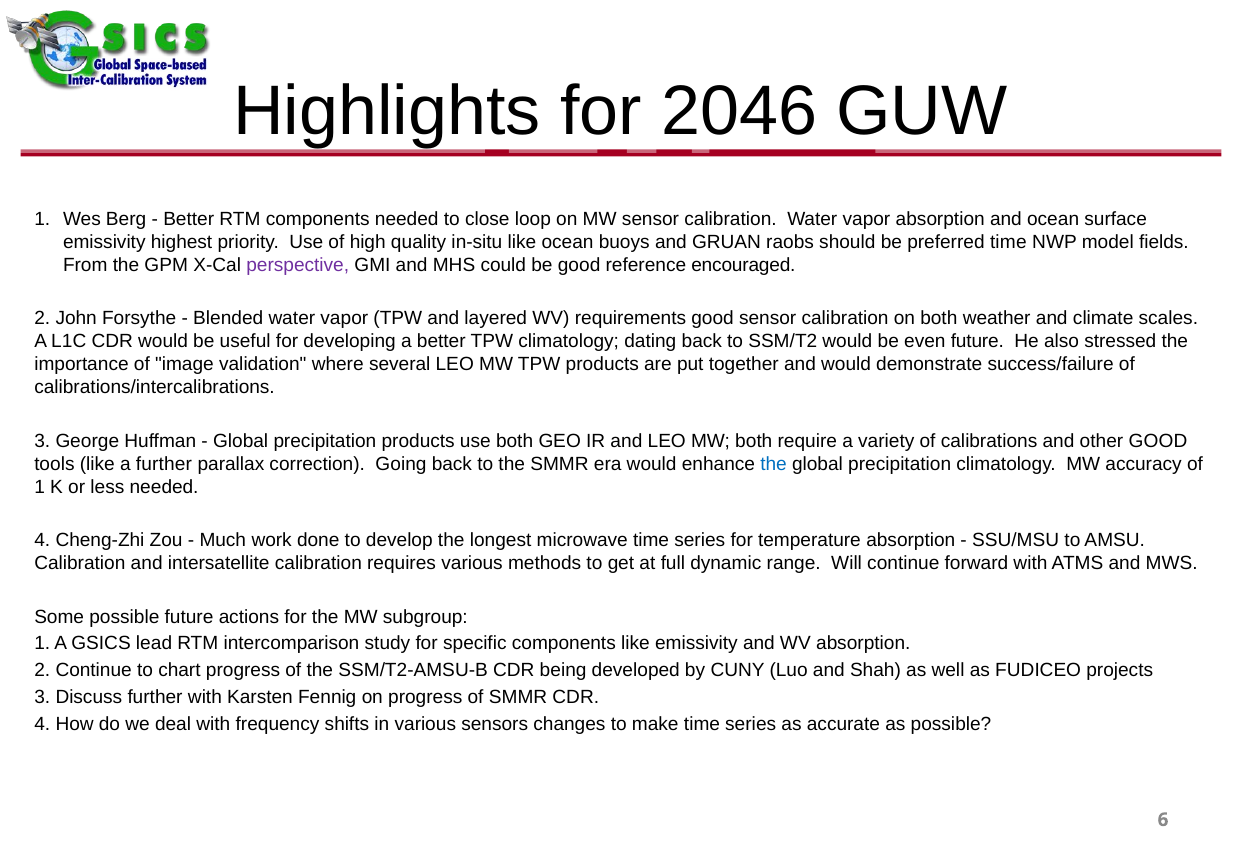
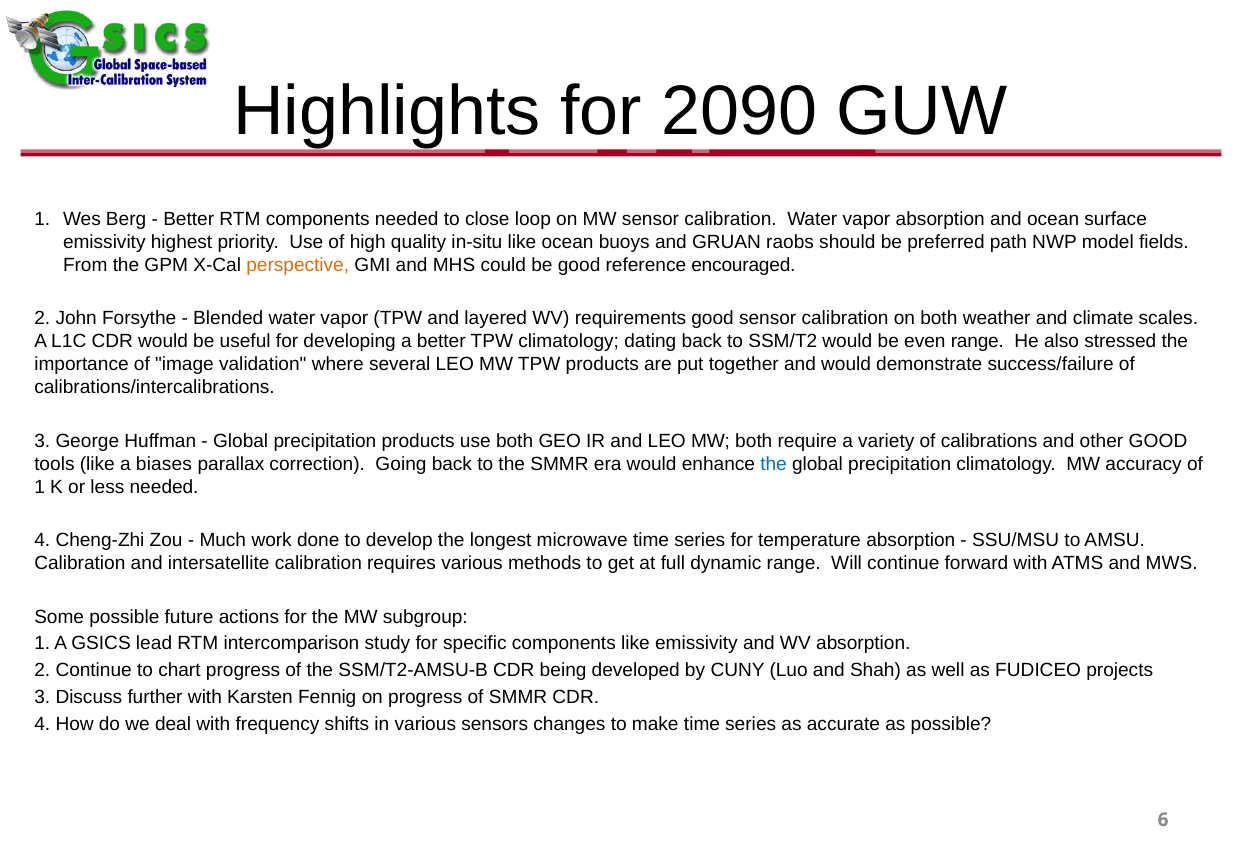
2046: 2046 -> 2090 (739, 111)
preferred time: time -> path (1008, 242)
perspective colour: purple -> orange (298, 265)
even future: future -> range (977, 341)
a further: further -> biases (164, 464)
